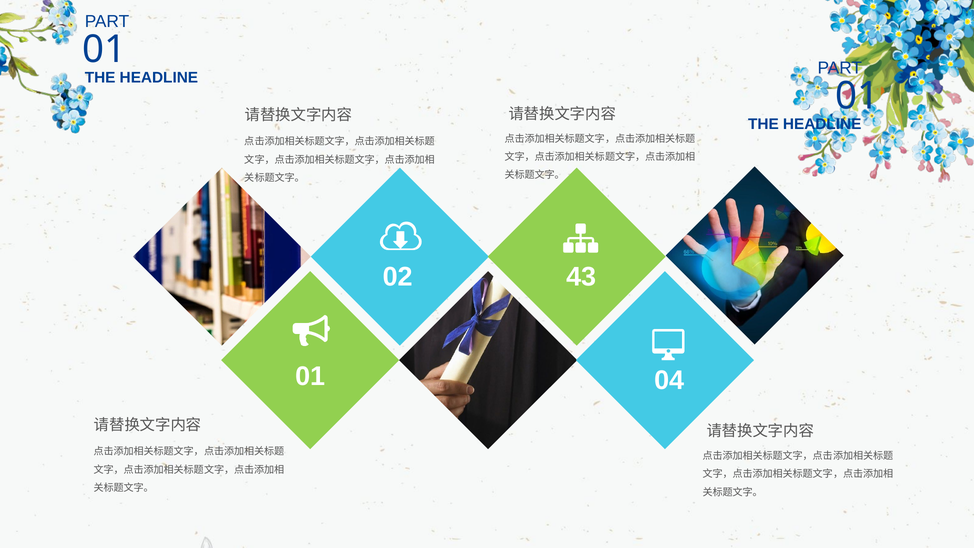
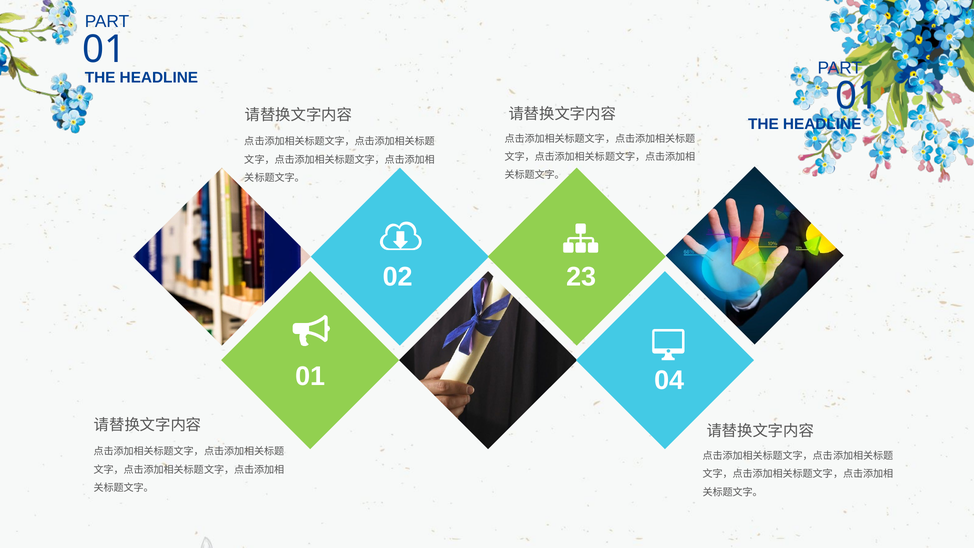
43: 43 -> 23 (581, 277)
